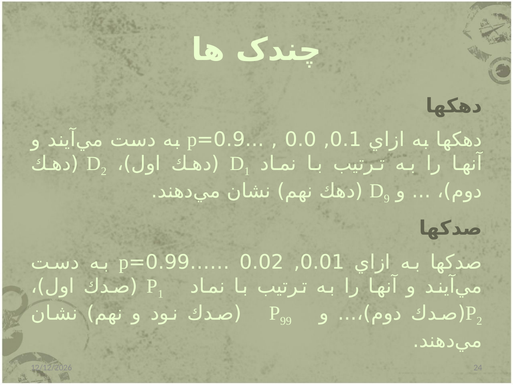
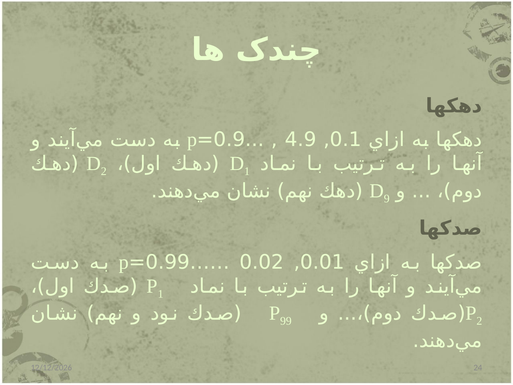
0.0: 0.0 -> 4.9 (301, 140)
